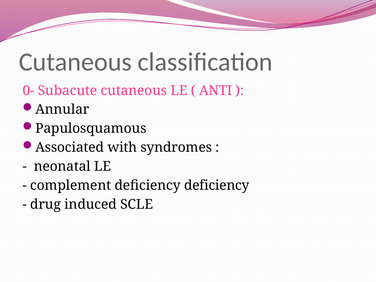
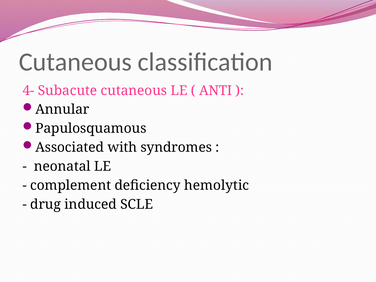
0-: 0- -> 4- (28, 91)
deficiency deficiency: deficiency -> hemolytic (217, 185)
